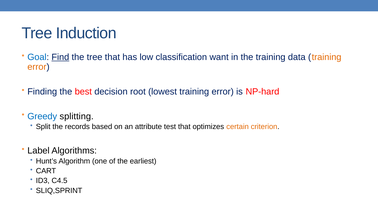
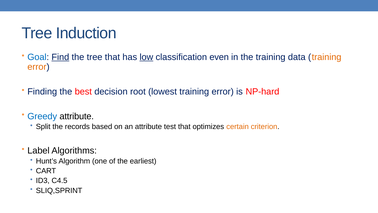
low underline: none -> present (146, 57)
want: want -> even (219, 57)
Greedy splitting: splitting -> attribute (77, 116)
